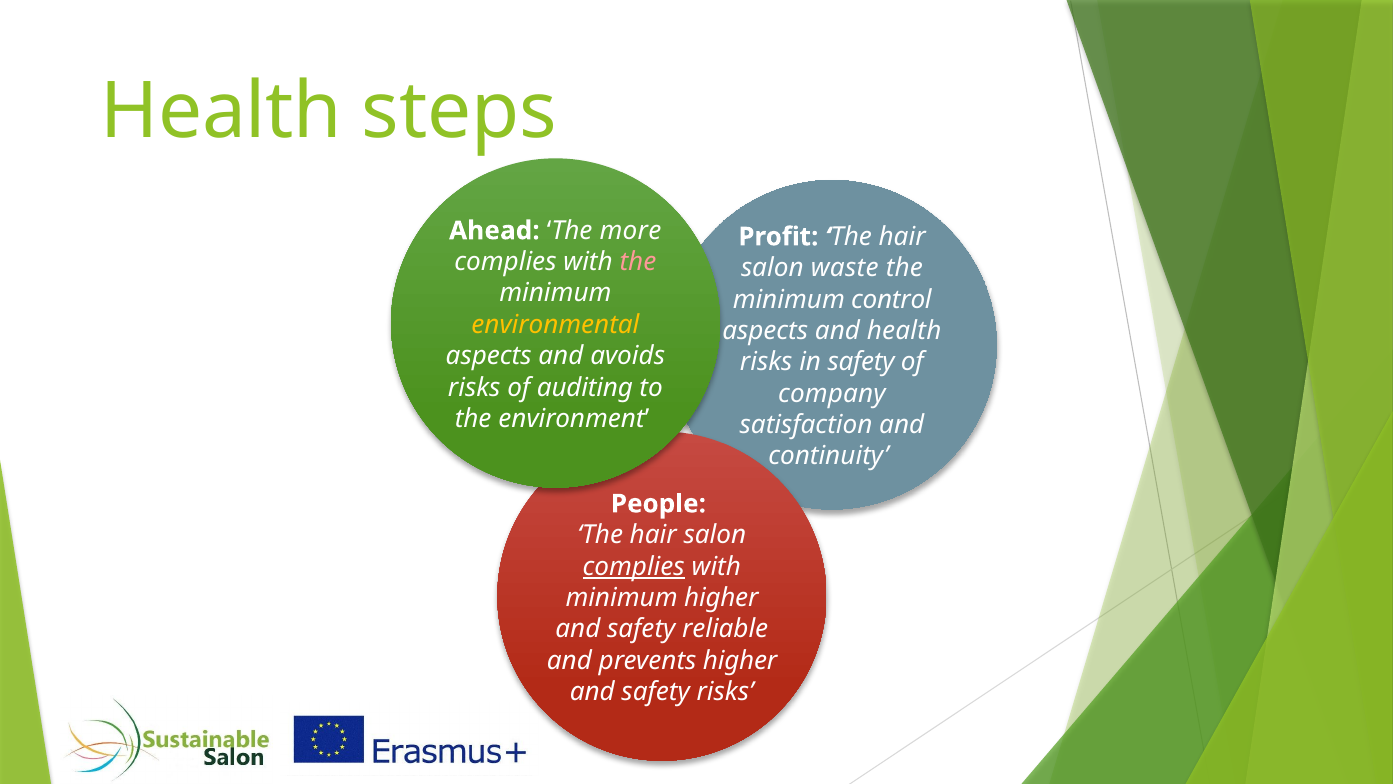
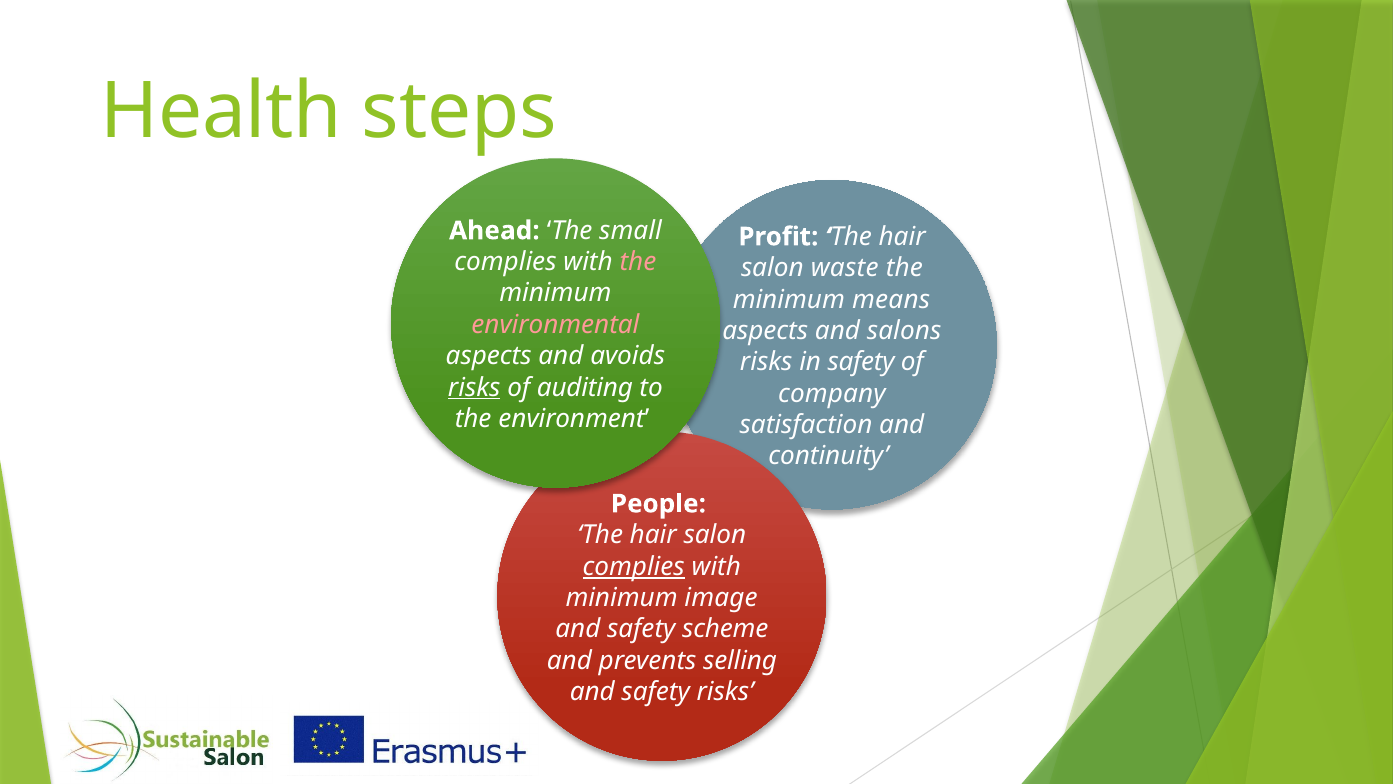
more: more -> small (631, 231)
control: control -> means (891, 299)
environmental colour: yellow -> pink (555, 325)
and health: health -> salons (904, 331)
risks underline: none -> present (474, 387)
minimum higher: higher -> image (721, 598)
reliable: reliable -> scheme (725, 629)
prevents higher: higher -> selling (740, 660)
